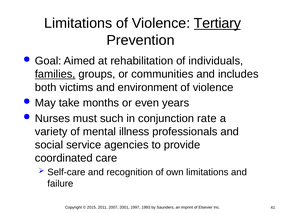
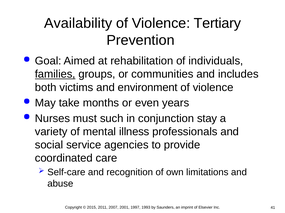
Limitations: Limitations -> Availability (78, 23)
Tertiary underline: present -> none (217, 23)
rate: rate -> stay (207, 119)
failure: failure -> abuse (60, 184)
